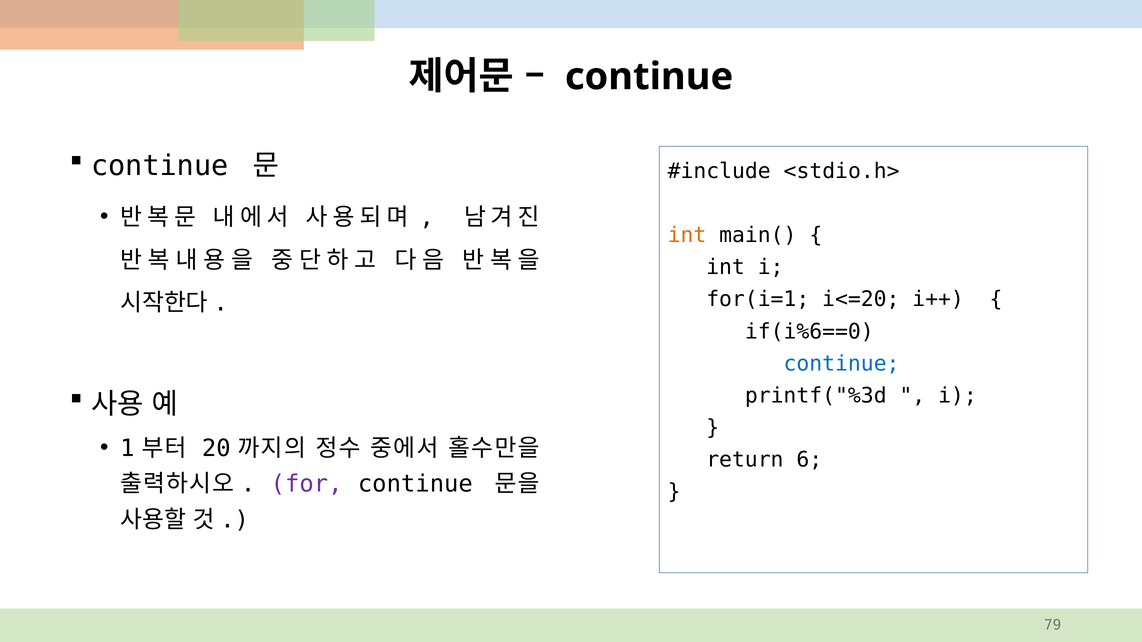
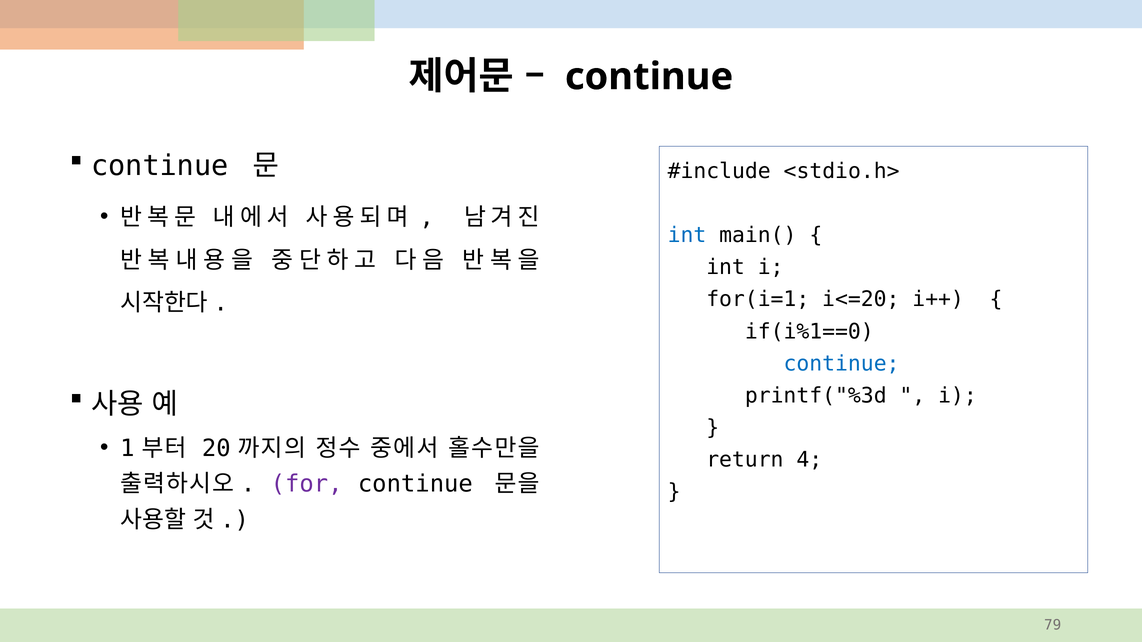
int colour: orange -> blue (687, 235)
if(i%6==0: if(i%6==0 -> if(i%1==0 (809, 332)
6: 6 -> 4 (809, 460)
